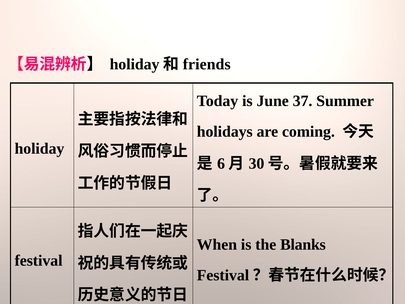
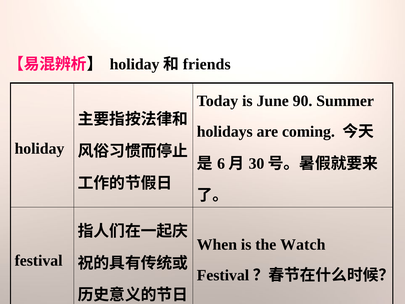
37: 37 -> 90 (303, 101)
Blanks: Blanks -> Watch (303, 244)
